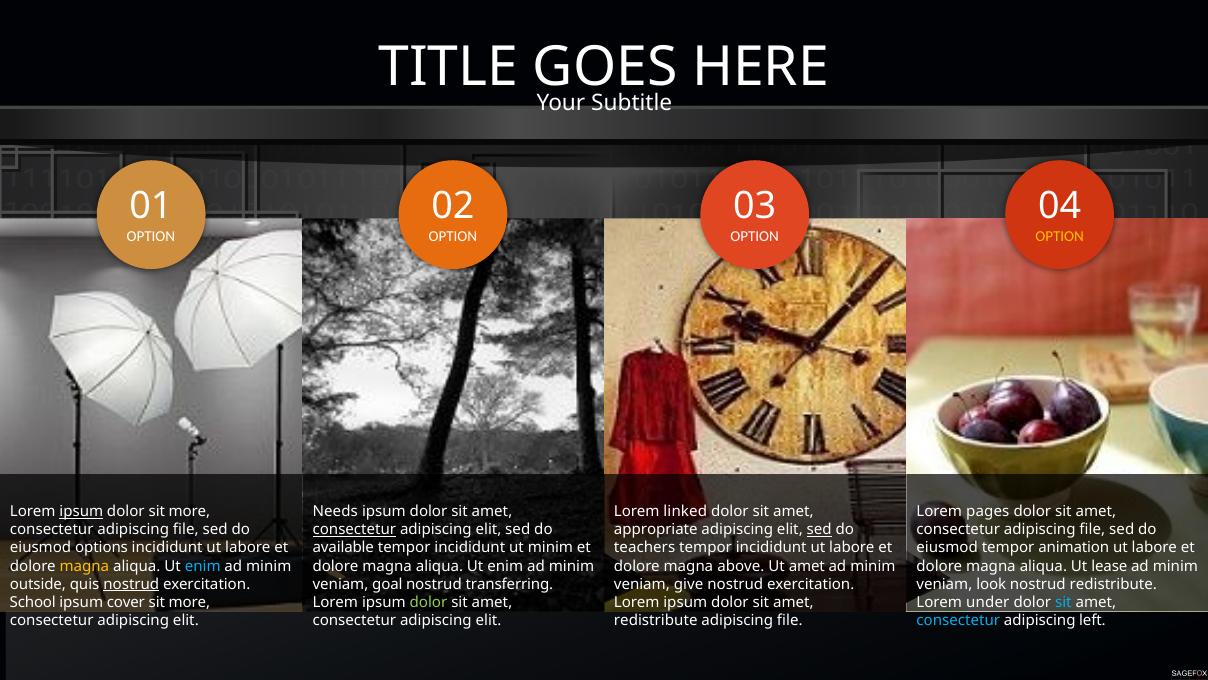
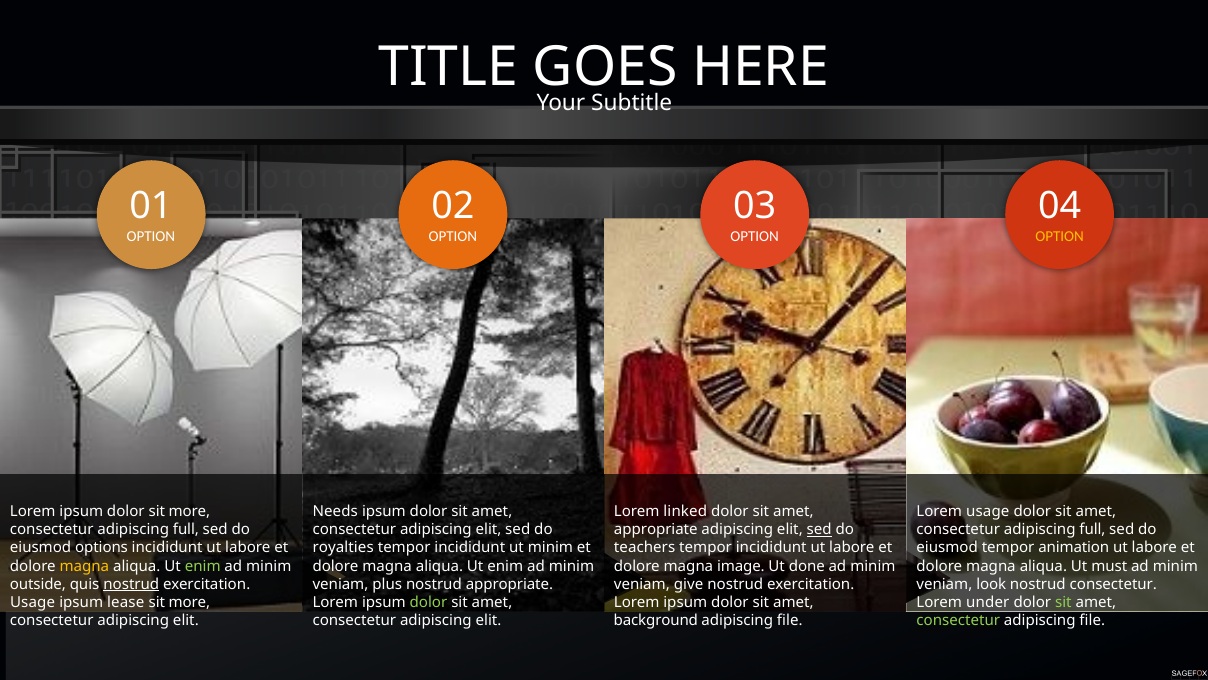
ipsum underline: present -> none (81, 511)
Lorem pages: pages -> usage (988, 511)
file: file -> full (186, 529)
consectetur underline: present -> none (354, 529)
file: file -> full (1092, 529)
available: available -> royalties (343, 547)
enim colour: light blue -> light green (203, 566)
above: above -> image (741, 566)
Ut amet: amet -> done (807, 566)
lease: lease -> must (1109, 566)
goal: goal -> plus (387, 584)
nostrud transferring: transferring -> appropriate (509, 584)
nostrud redistribute: redistribute -> consectetur (1113, 584)
School: School -> Usage (33, 602)
cover: cover -> lease (126, 602)
sit colour: light blue -> light green (1063, 602)
redistribute: redistribute -> background (656, 620)
consectetur colour: light blue -> light green (958, 620)
left: left -> file (1092, 620)
